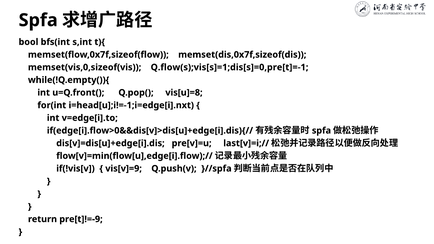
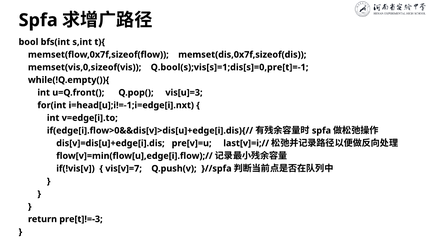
Q.flow(s);vis[s]=1;dis[s]=0,pre[t]=-1: Q.flow(s);vis[s]=1;dis[s]=0,pre[t]=-1 -> Q.bool(s);vis[s]=1;dis[s]=0,pre[t]=-1 (230, 67)
vis[u]=8: vis[u]=8 -> vis[u]=3 (184, 93)
vis[v]=9: vis[v]=9 -> vis[v]=7 (124, 169)
pre[t]!=-9: pre[t]!=-9 -> pre[t]!=-3 (81, 219)
